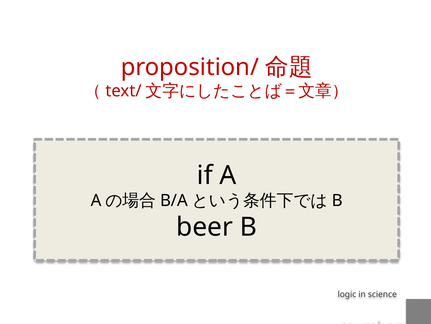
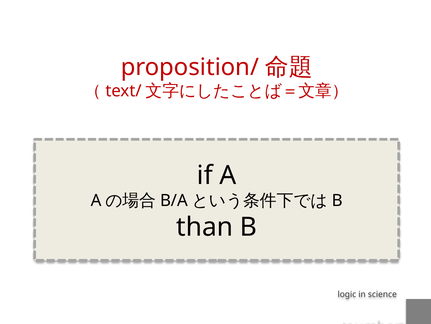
beer: beer -> than (205, 227)
